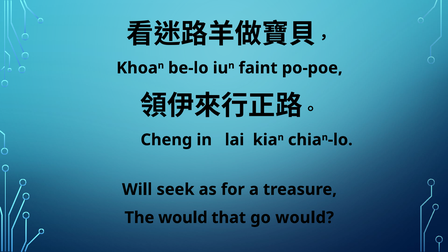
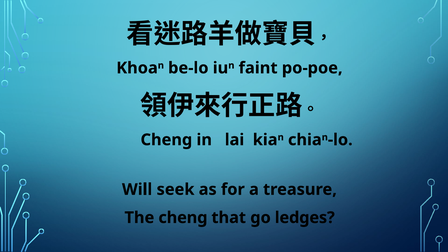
The would: would -> cheng (183, 218)
go would: would -> ledges (305, 218)
